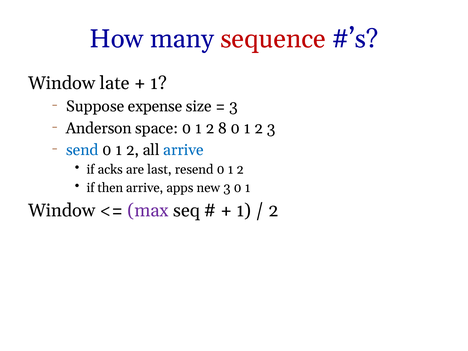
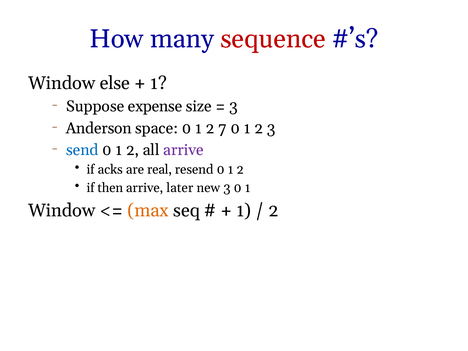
late: late -> else (115, 83)
8: 8 -> 7 (222, 128)
arrive colour: blue -> purple (183, 150)
last: last -> real (159, 170)
apps: apps -> later (180, 188)
max colour: purple -> orange (148, 211)
